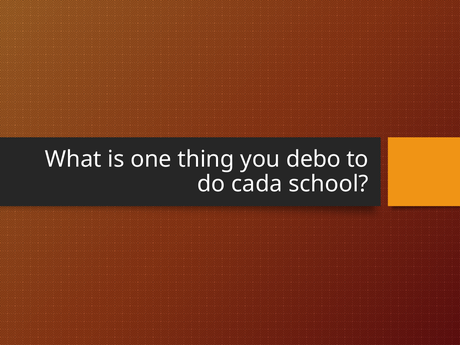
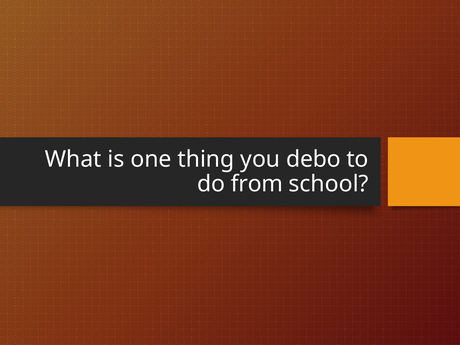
cada: cada -> from (257, 184)
